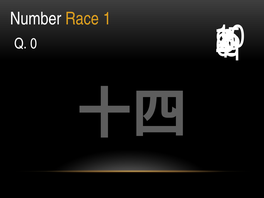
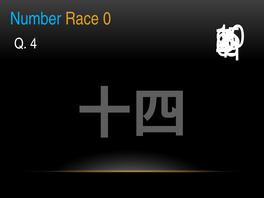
Number colour: white -> light blue (36, 19)
Race 1: 1 -> 0 (107, 19)
Q 0: 0 -> 4 (34, 44)
